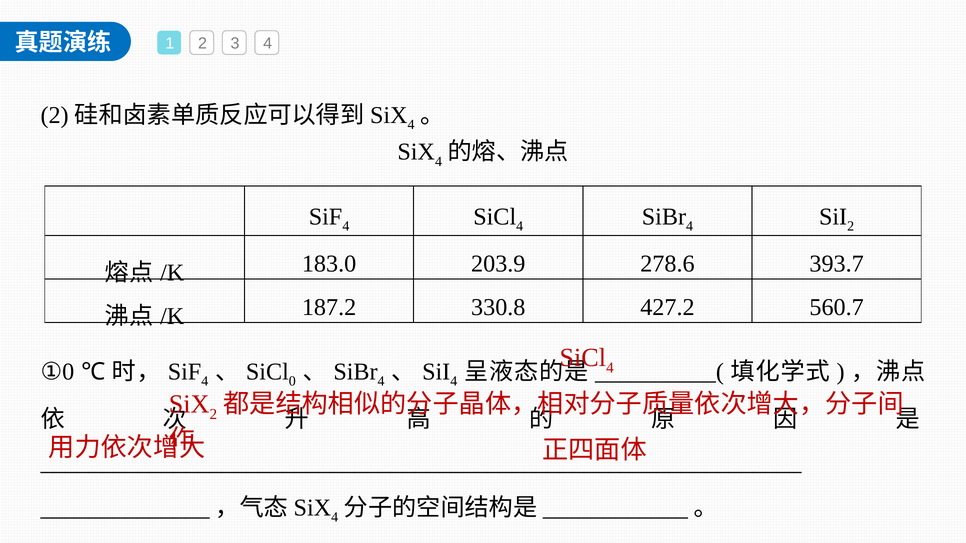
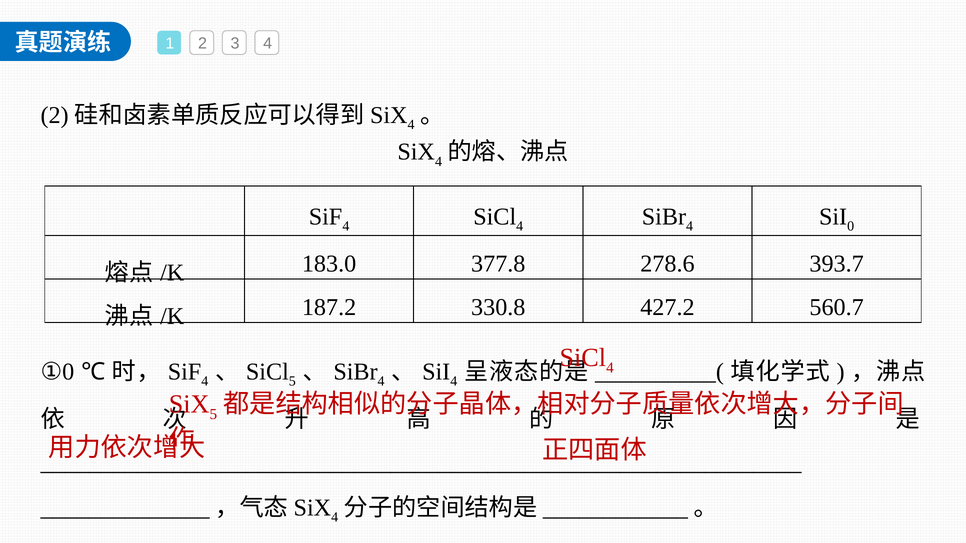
2: 2 -> 0 (851, 226)
203.9: 203.9 -> 377.8 (498, 264)
0: 0 -> 5 (292, 381)
2: 2 -> 5 (213, 414)
